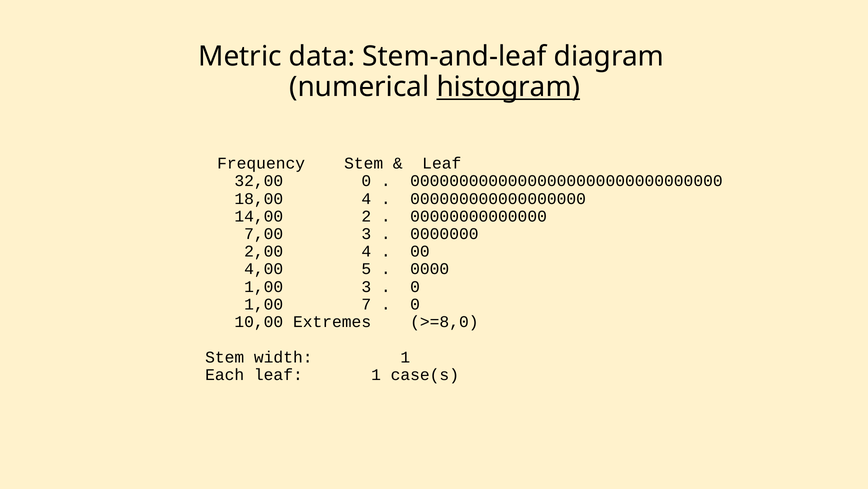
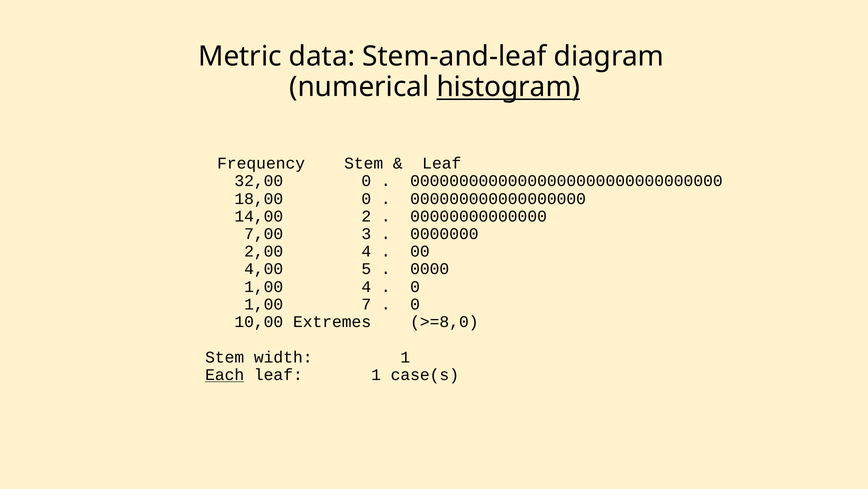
18,00 4: 4 -> 0 (366, 198)
1,00 3: 3 -> 4 (366, 286)
Each underline: none -> present (225, 374)
